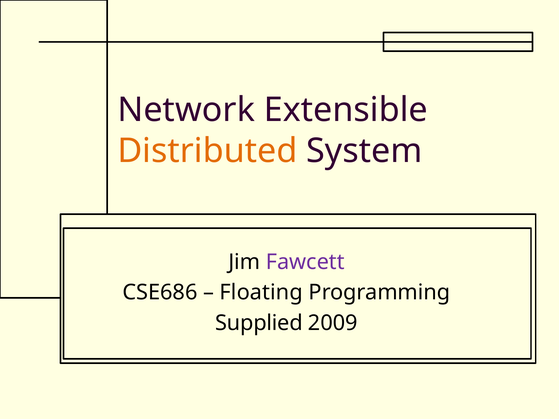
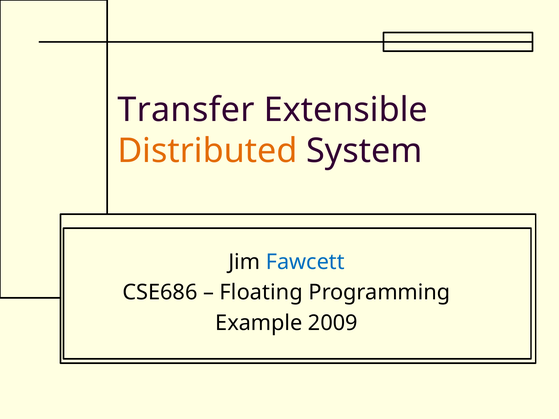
Network: Network -> Transfer (186, 110)
Fawcett colour: purple -> blue (305, 262)
Supplied: Supplied -> Example (259, 323)
